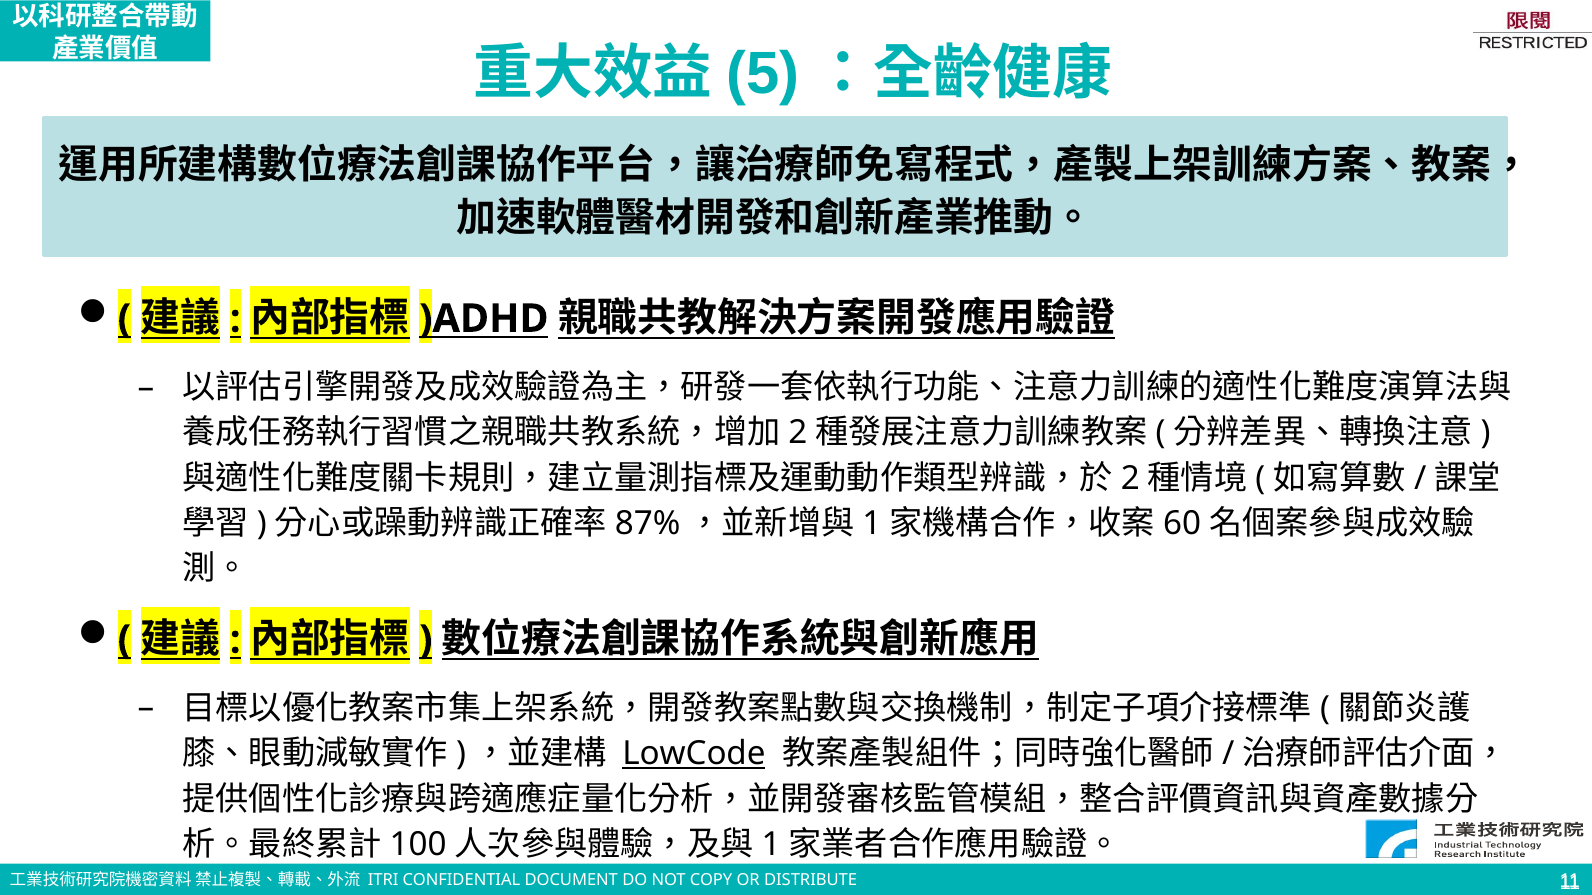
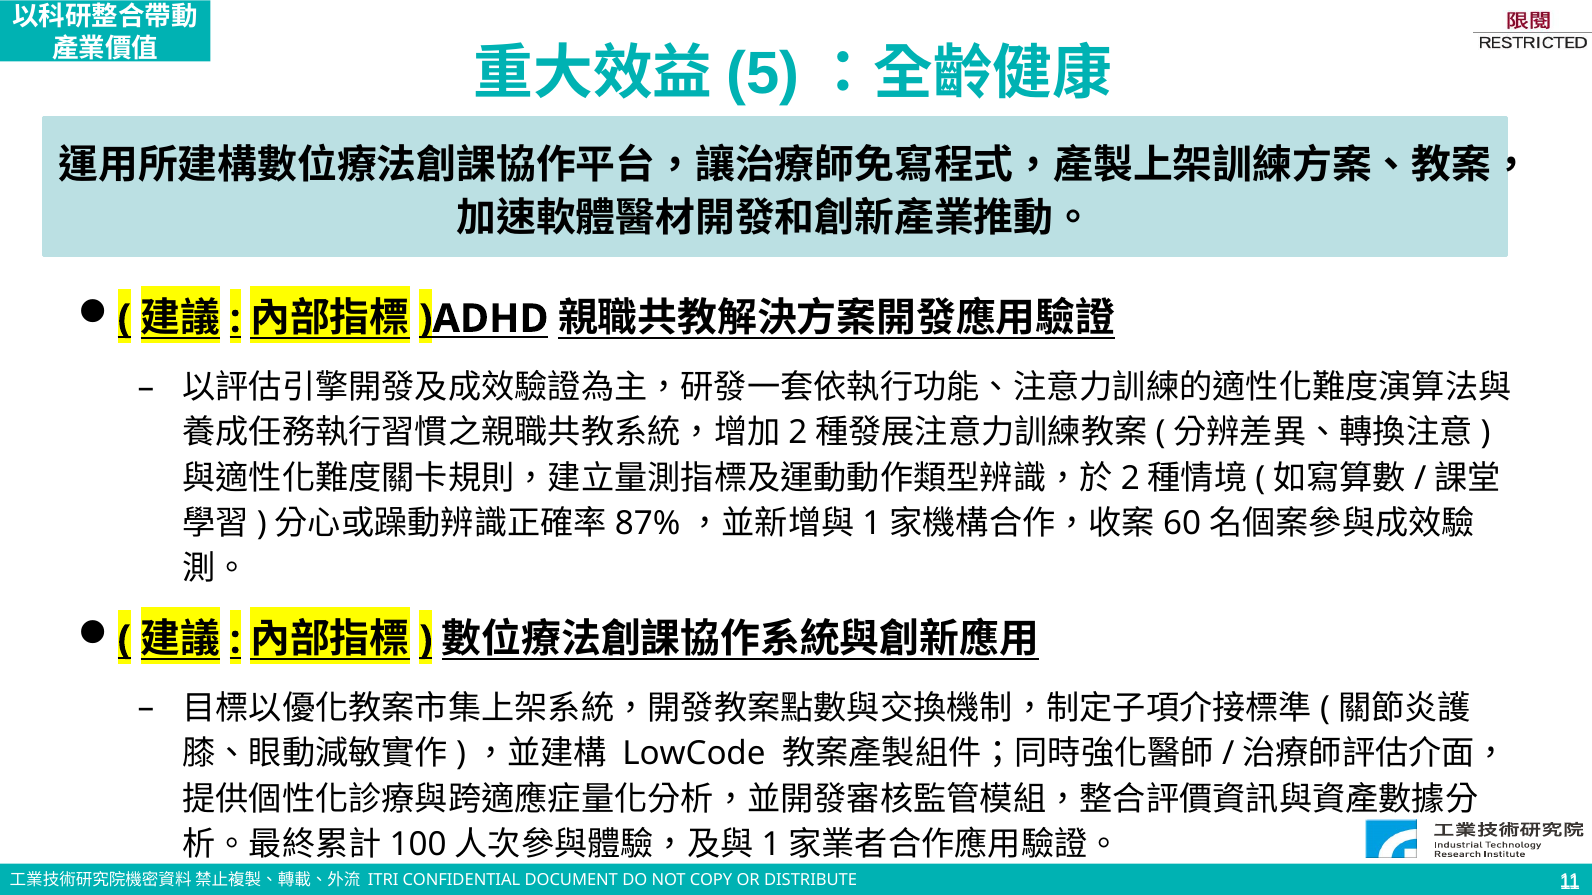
LowCode underline: present -> none (694, 754)
